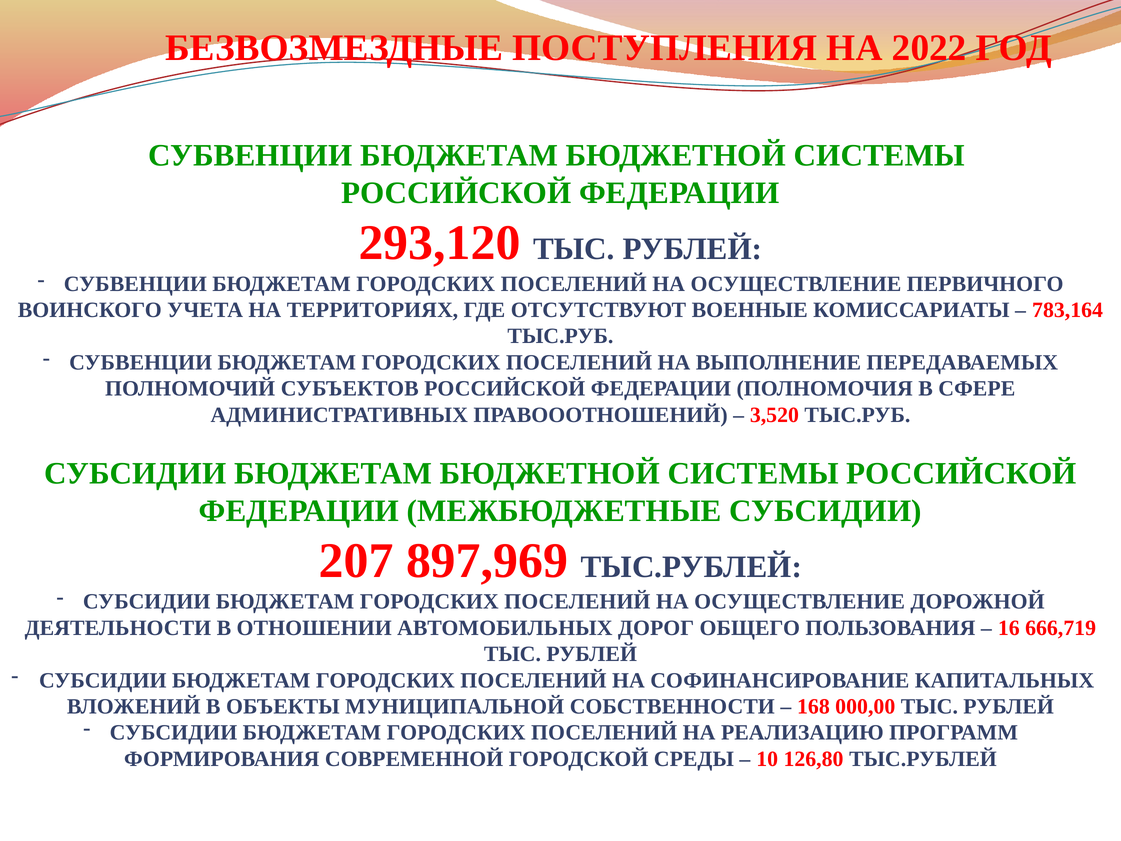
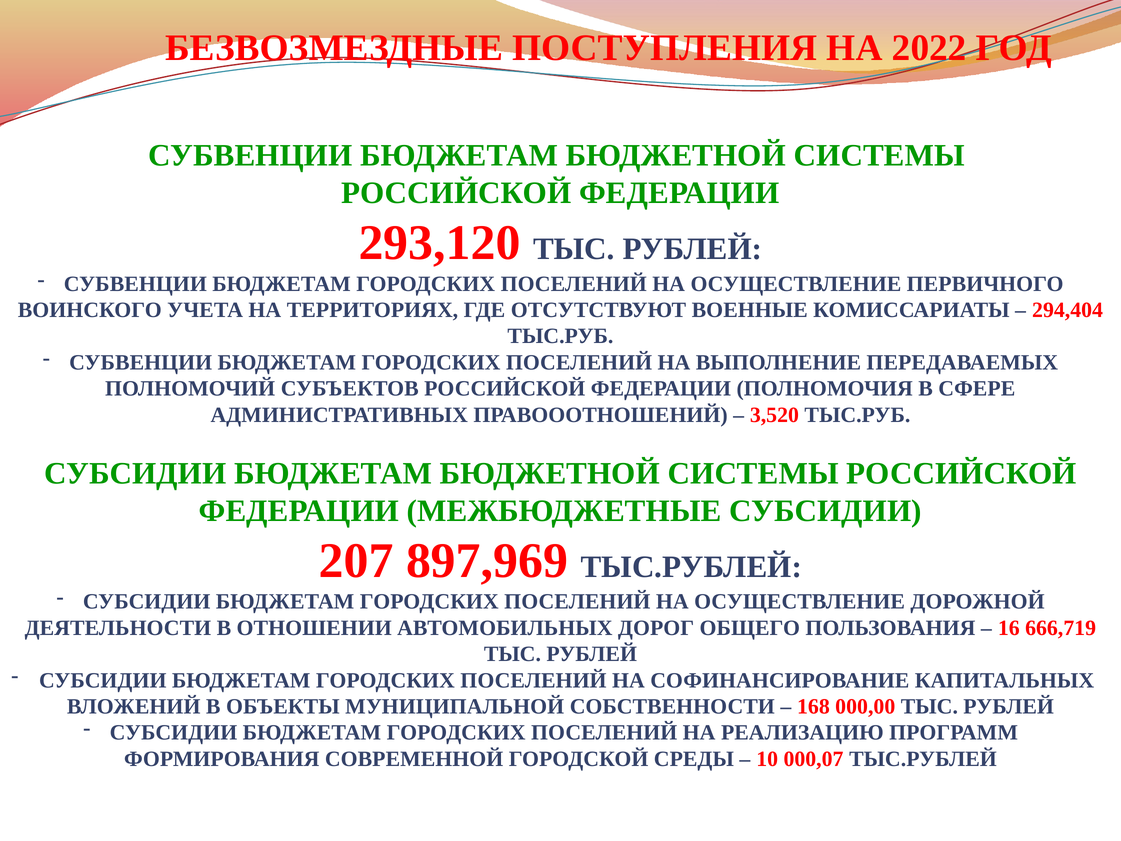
783,164: 783,164 -> 294,404 (1068, 310)
126,80: 126,80 -> 000,07 (814, 759)
